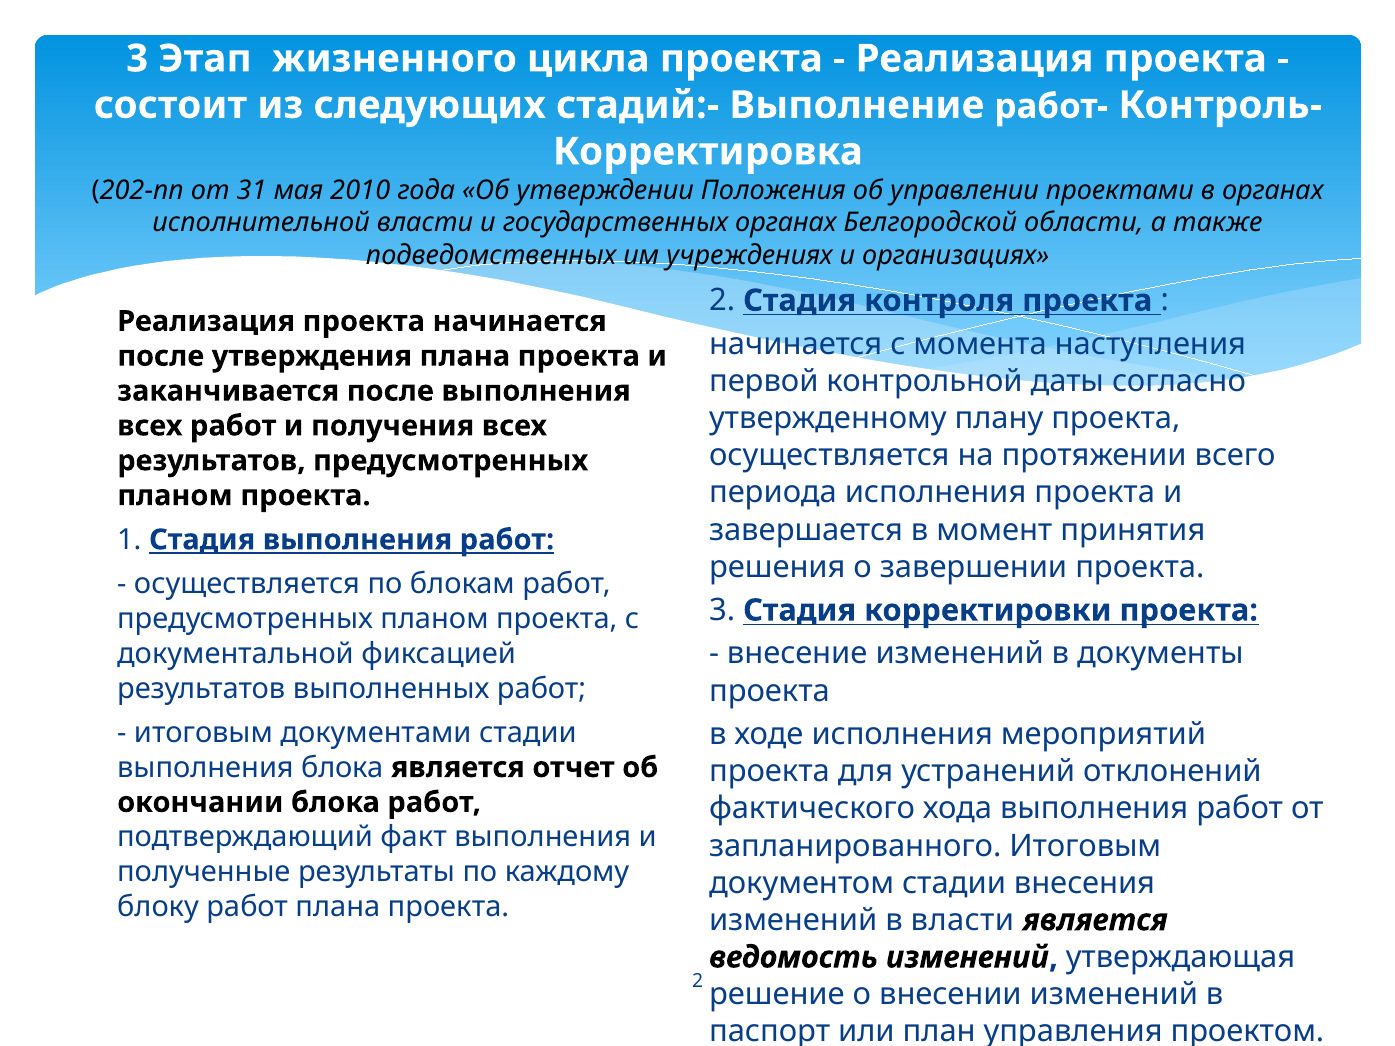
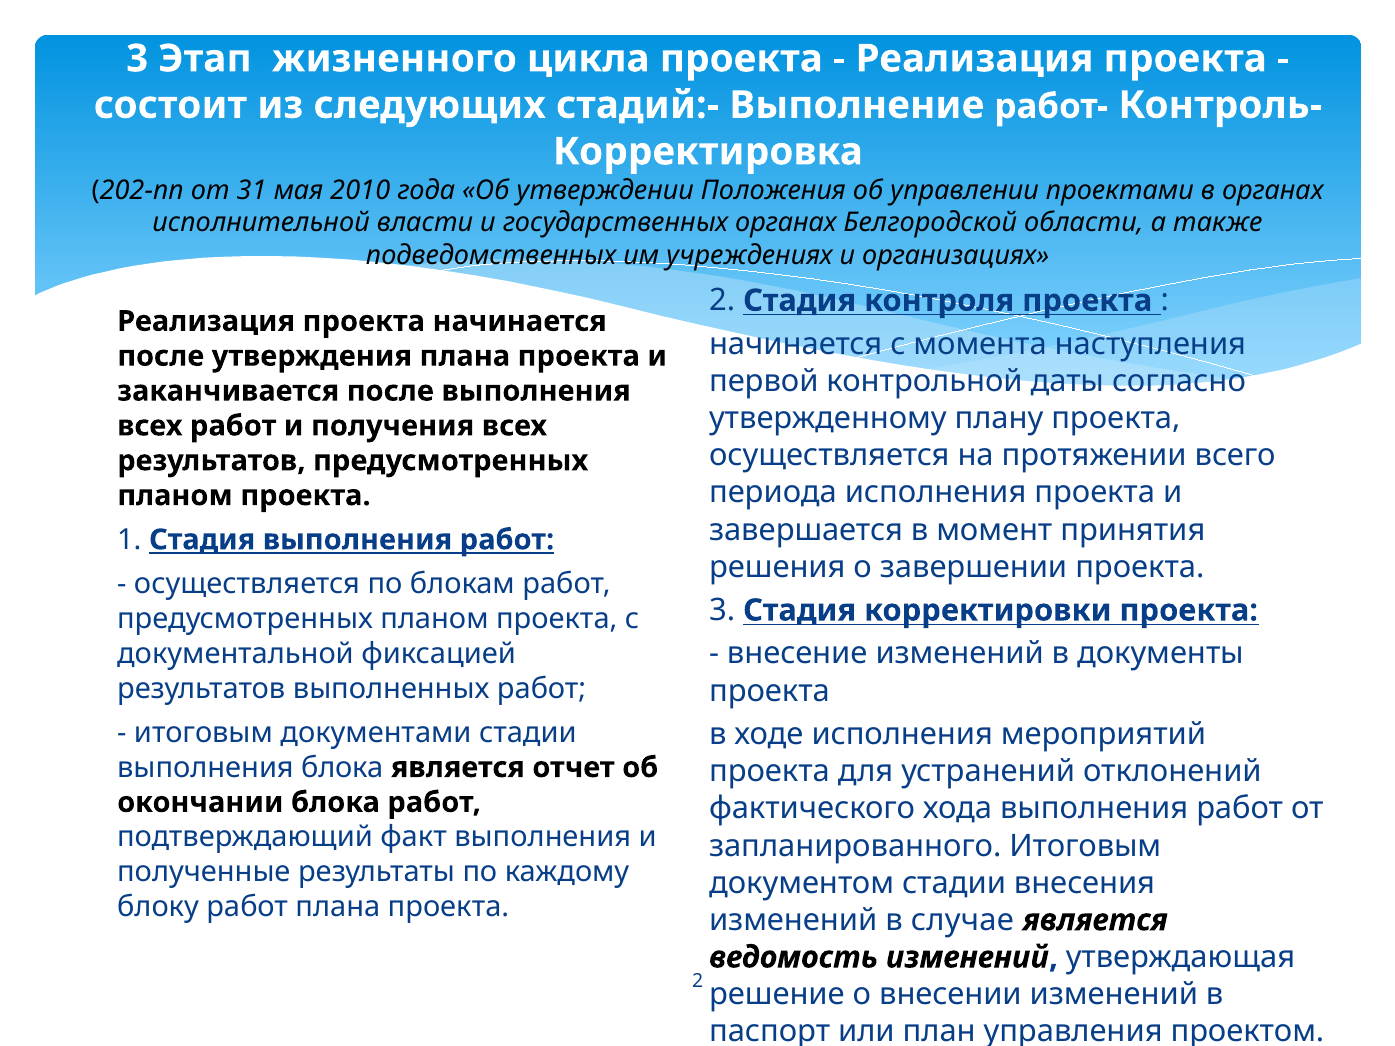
в власти: власти -> случае (962, 920)
